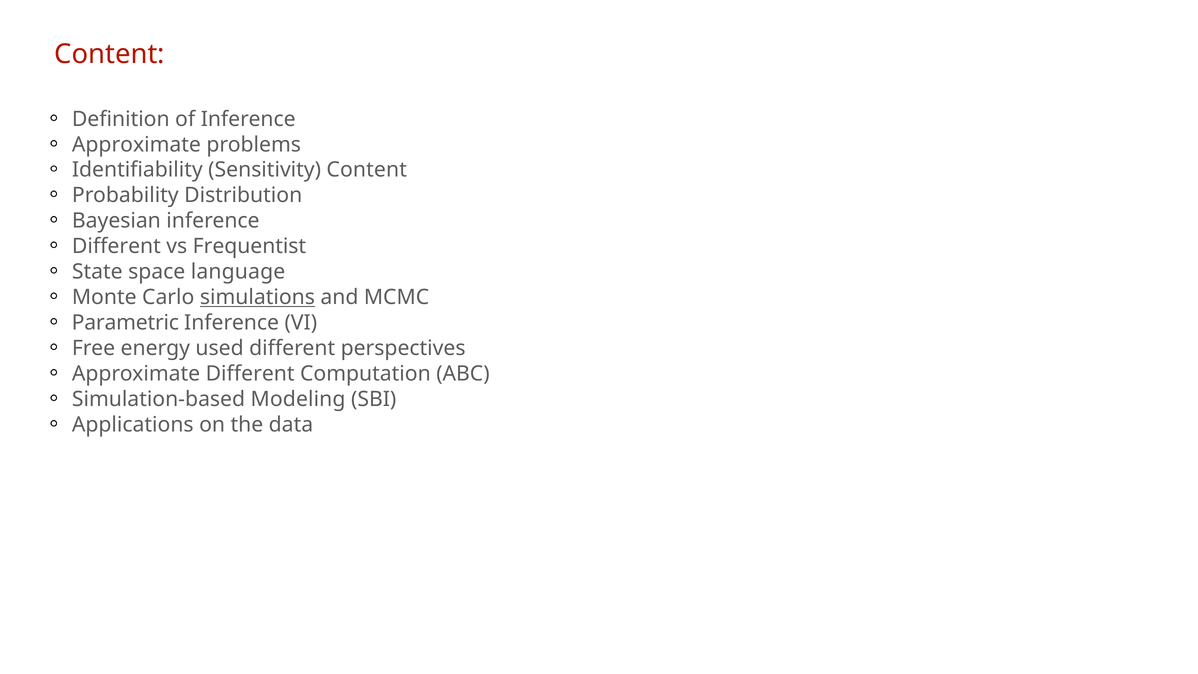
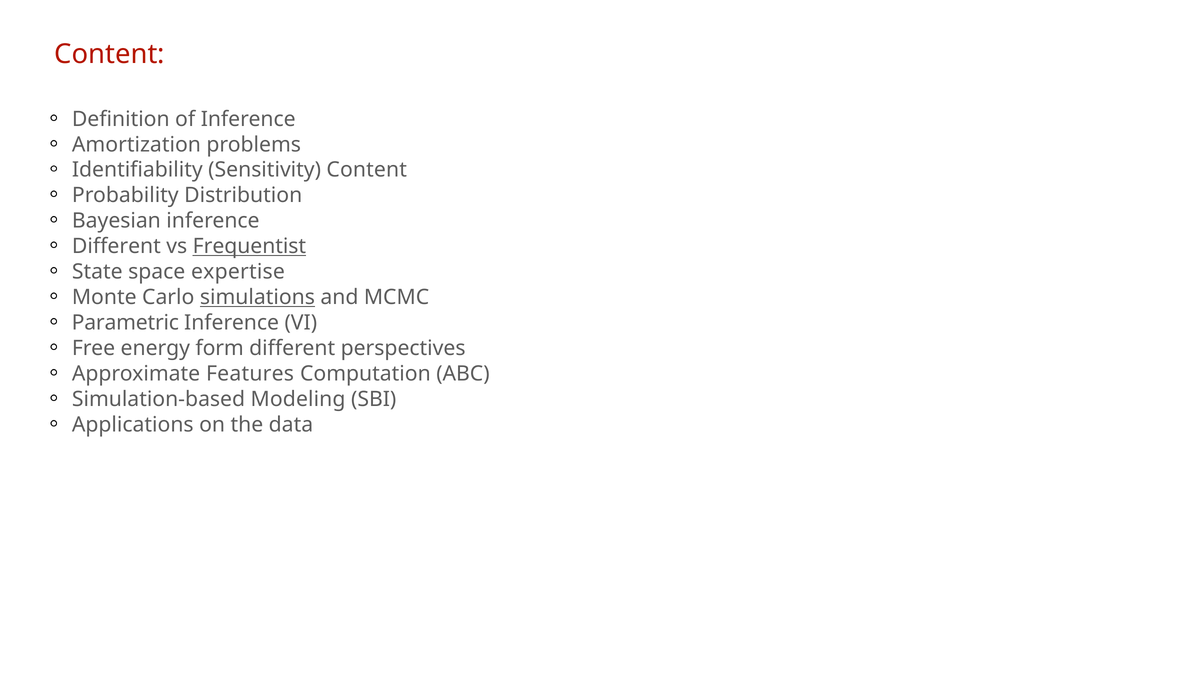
Approximate: Approximate -> Amortization (136, 145)
Frequentist underline: none -> present (249, 246)
language: language -> expertise (238, 272)
used: used -> form (220, 348)
Approximate Different: Different -> Features (250, 374)
